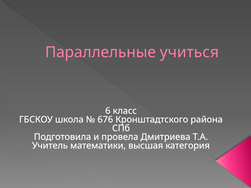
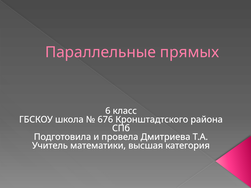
учиться: учиться -> прямых (189, 52)
